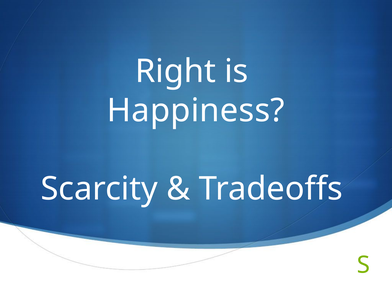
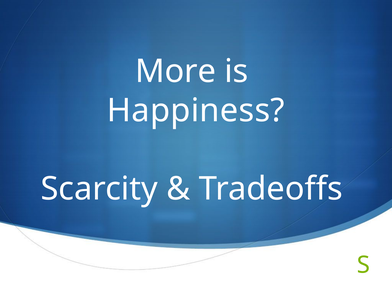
Right: Right -> More (176, 71)
